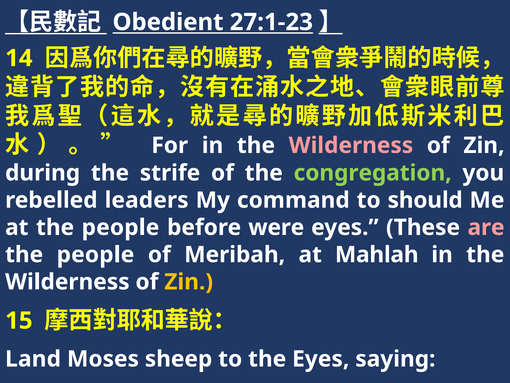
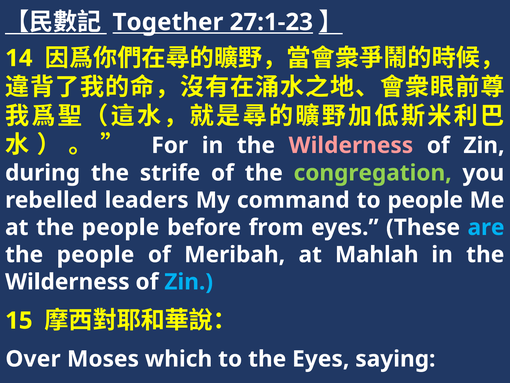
Obedient: Obedient -> Together (168, 22)
to should: should -> people (425, 200)
were: were -> from (276, 227)
are colour: pink -> light blue (486, 227)
Zin colour: yellow -> light blue (189, 282)
Land: Land -> Over (33, 359)
sheep: sheep -> which (179, 359)
